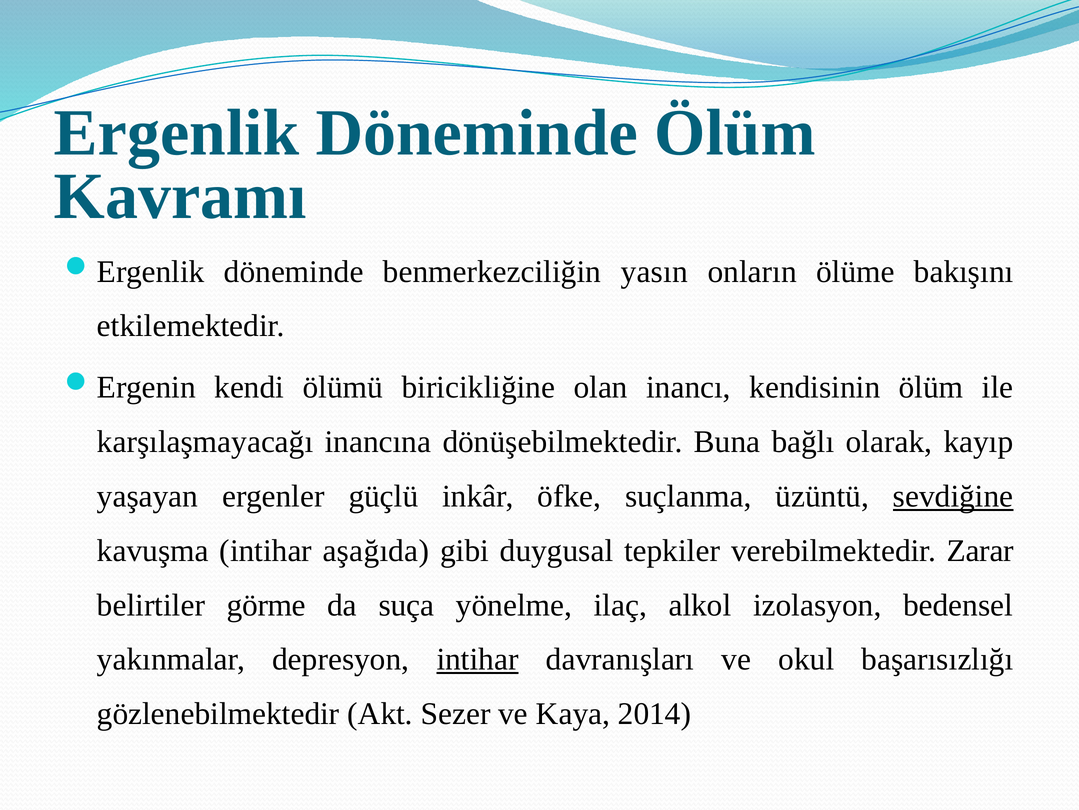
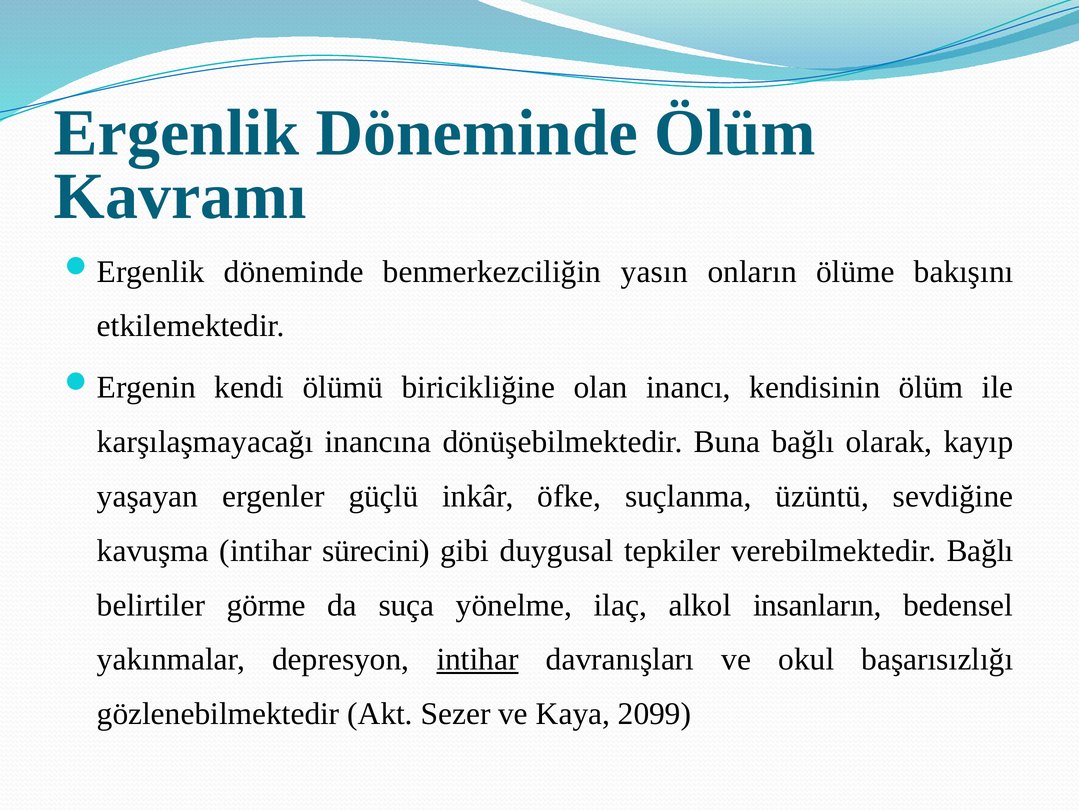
sevdiğine underline: present -> none (953, 496)
aşağıda: aşağıda -> sürecini (376, 550)
verebilmektedir Zarar: Zarar -> Bağlı (980, 550)
izolasyon: izolasyon -> insanların (817, 605)
2014: 2014 -> 2099 (654, 713)
